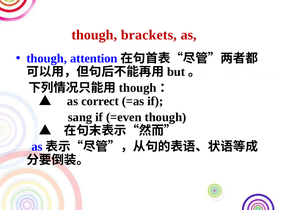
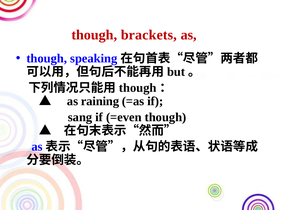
attention: attention -> speaking (94, 59)
correct: correct -> raining (100, 102)
